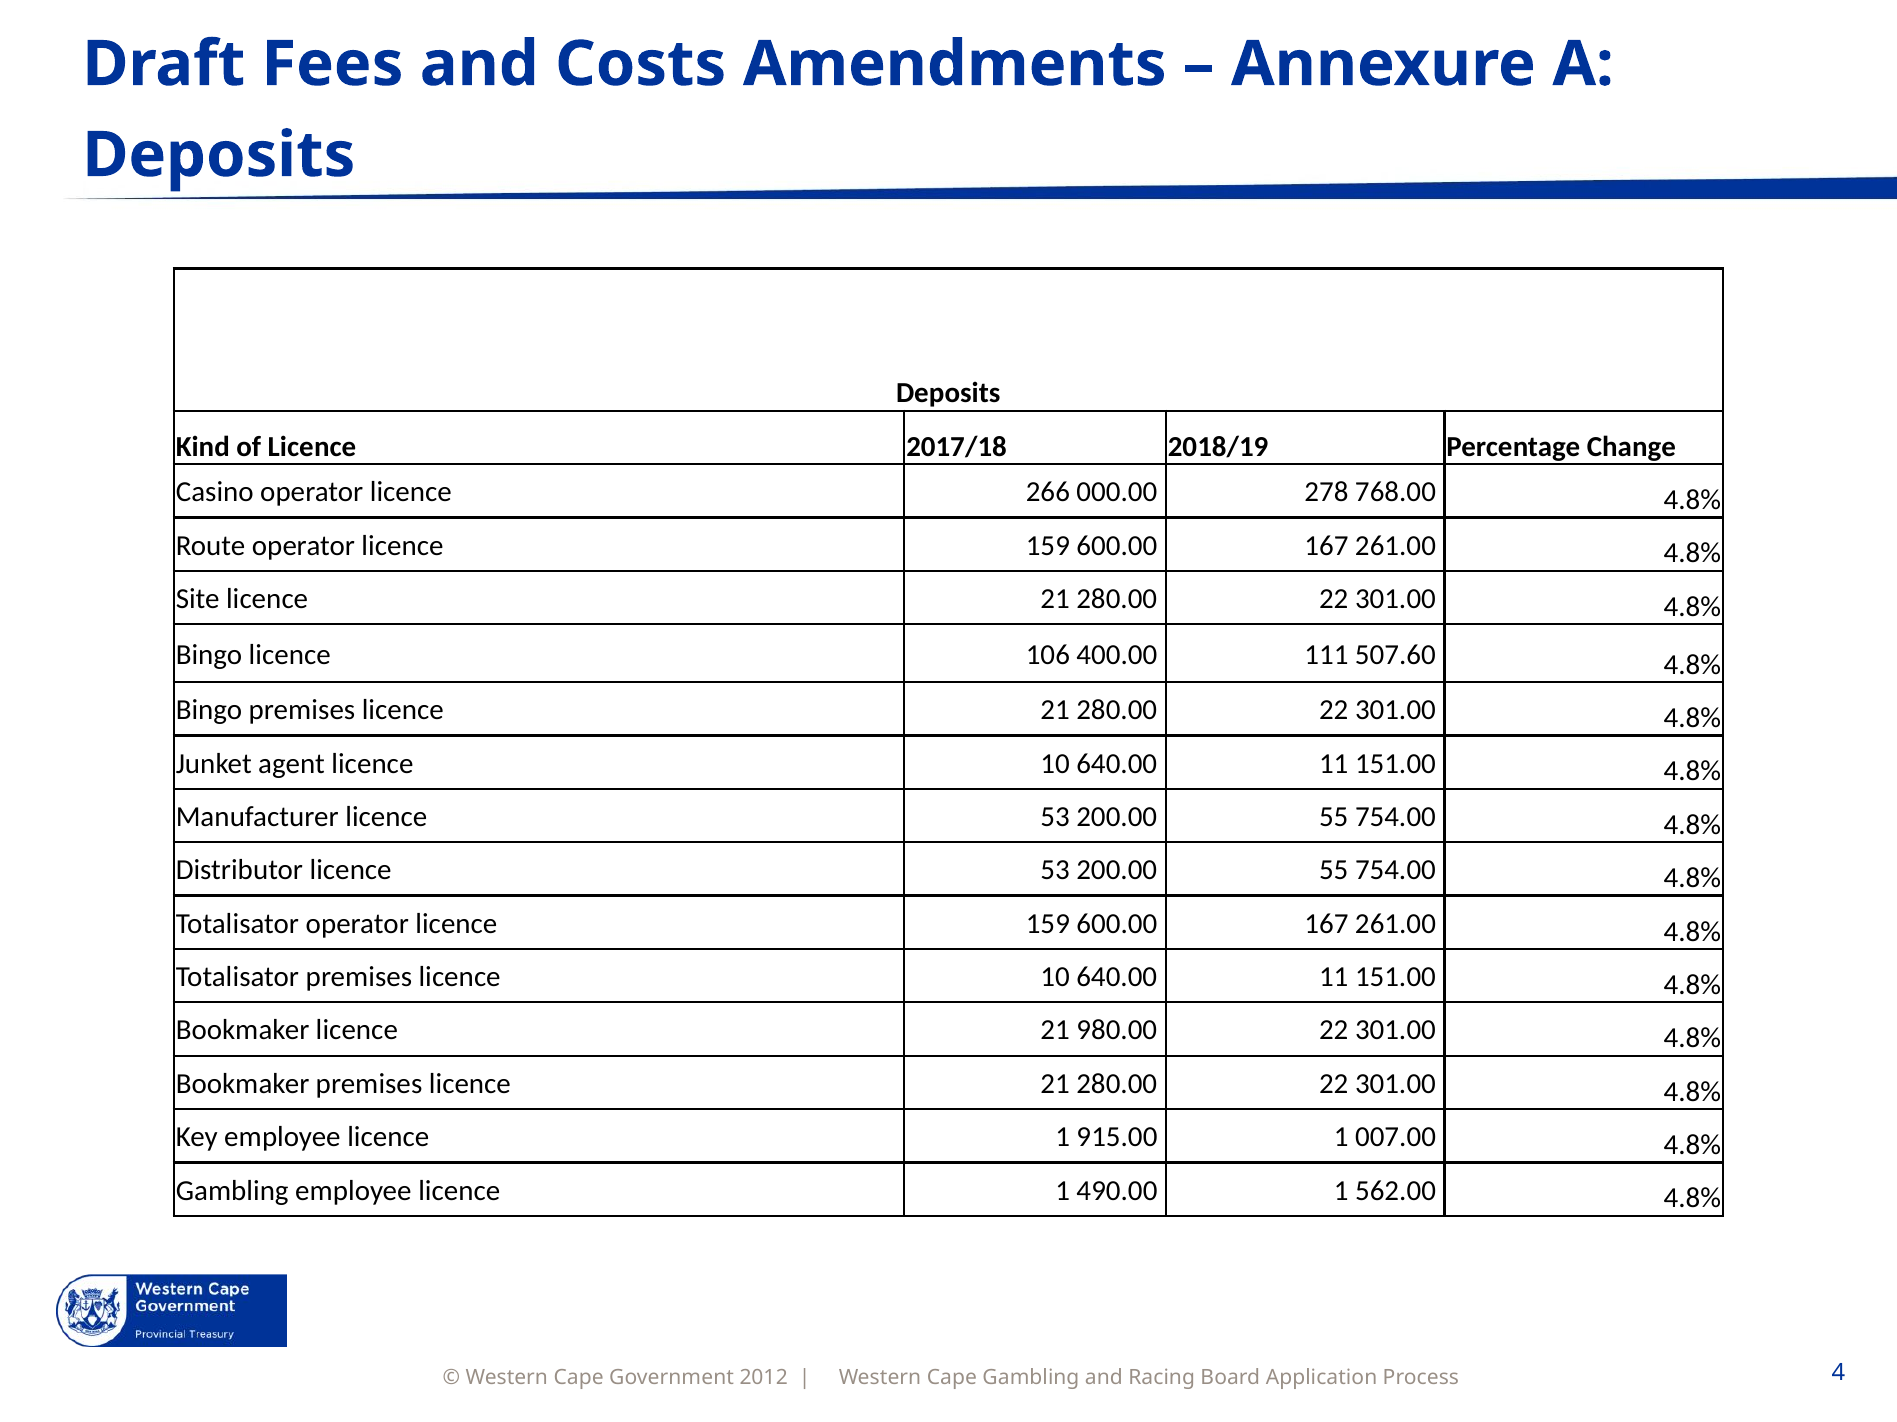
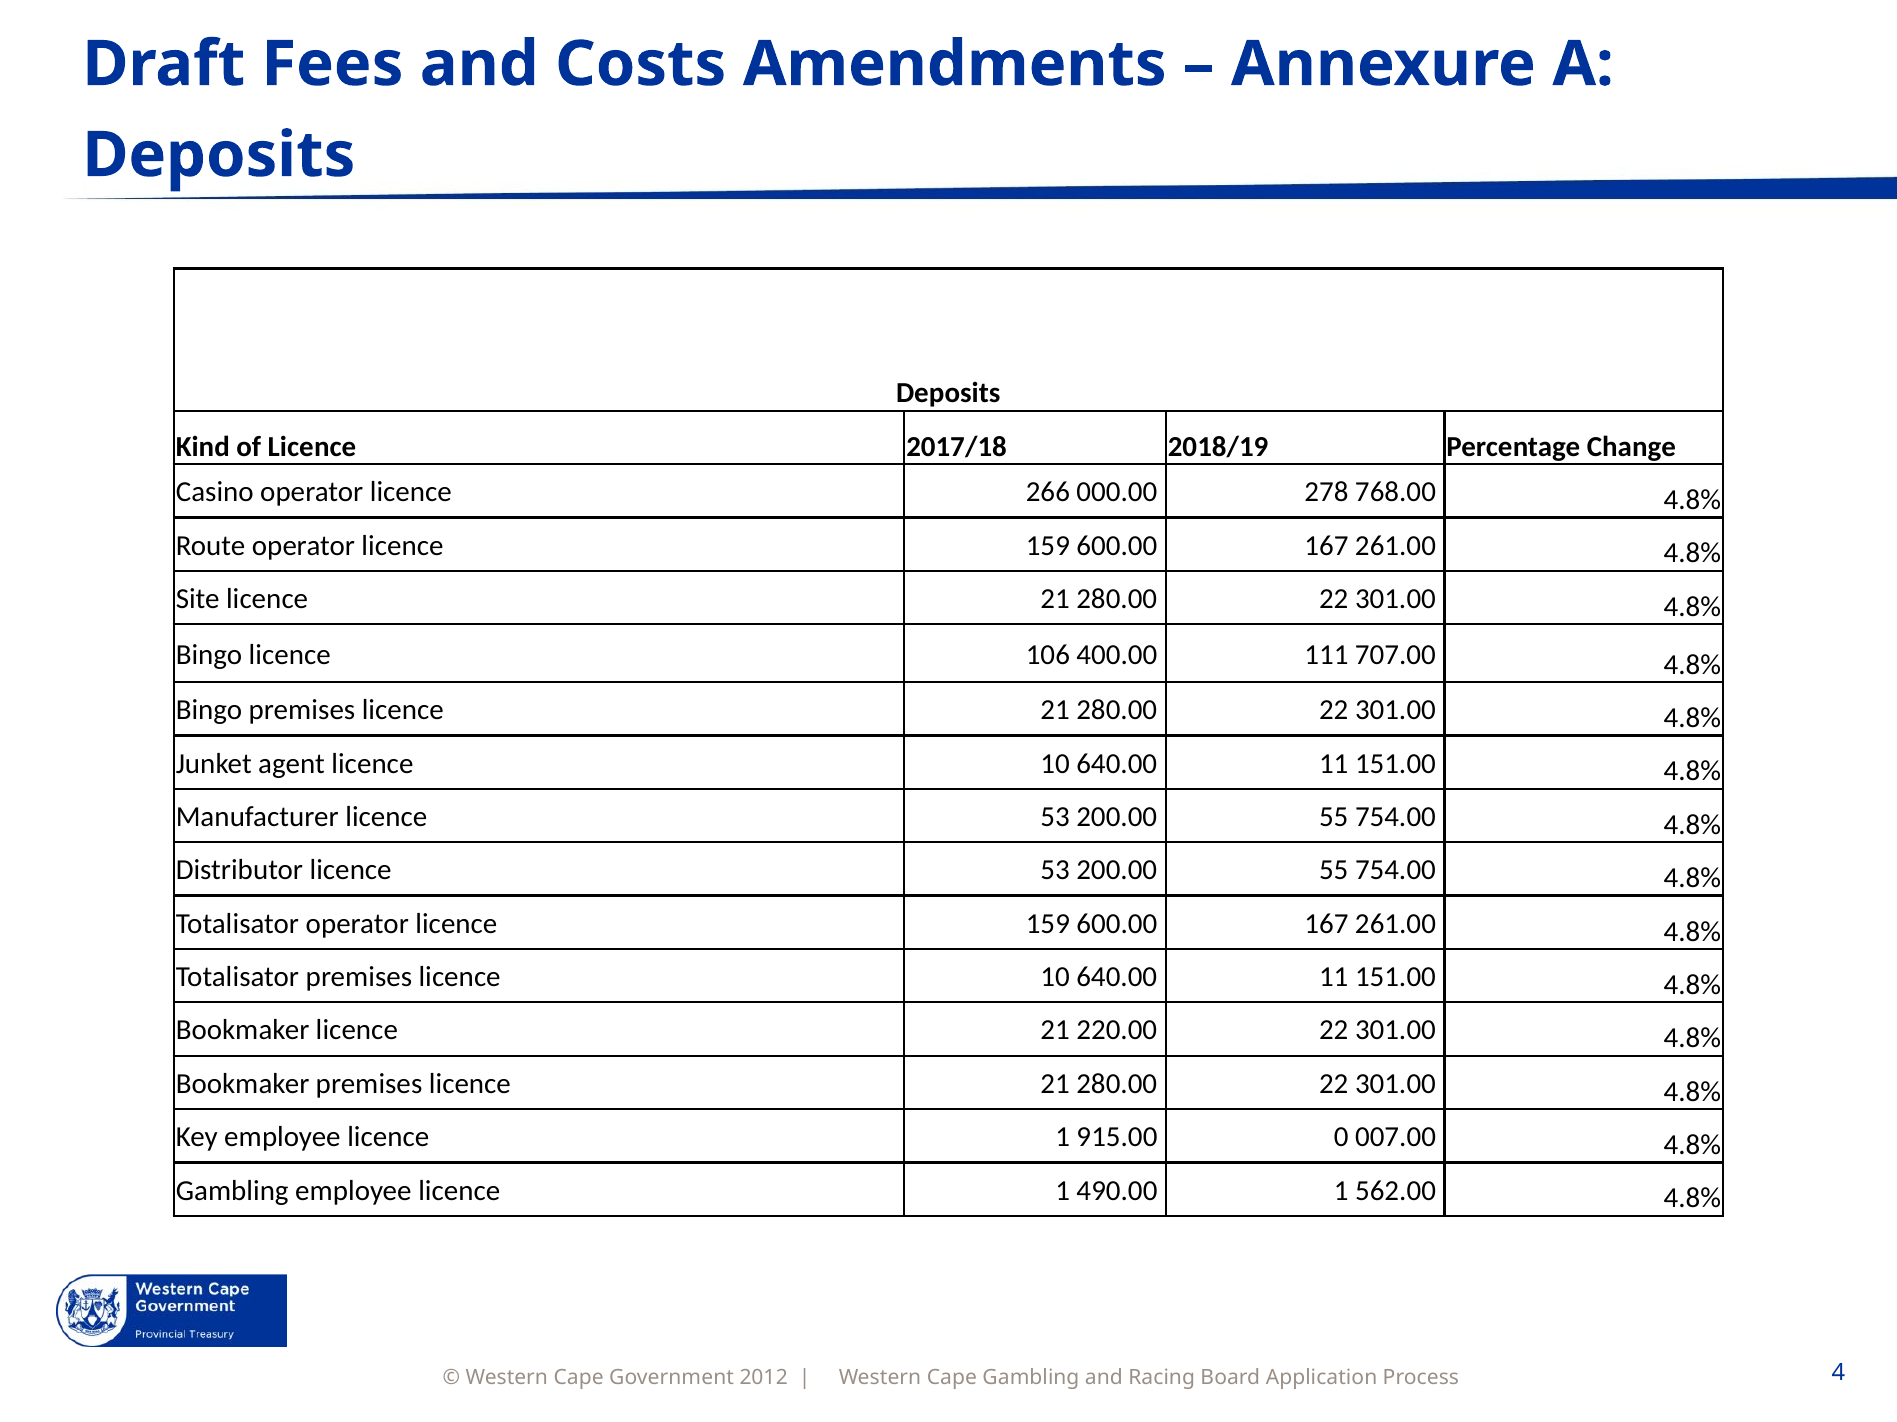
507.60: 507.60 -> 707.00 (1395, 655)
980.00: 980.00 -> 220.00 (1117, 1031)
915.00 1: 1 -> 0 (1341, 1138)
